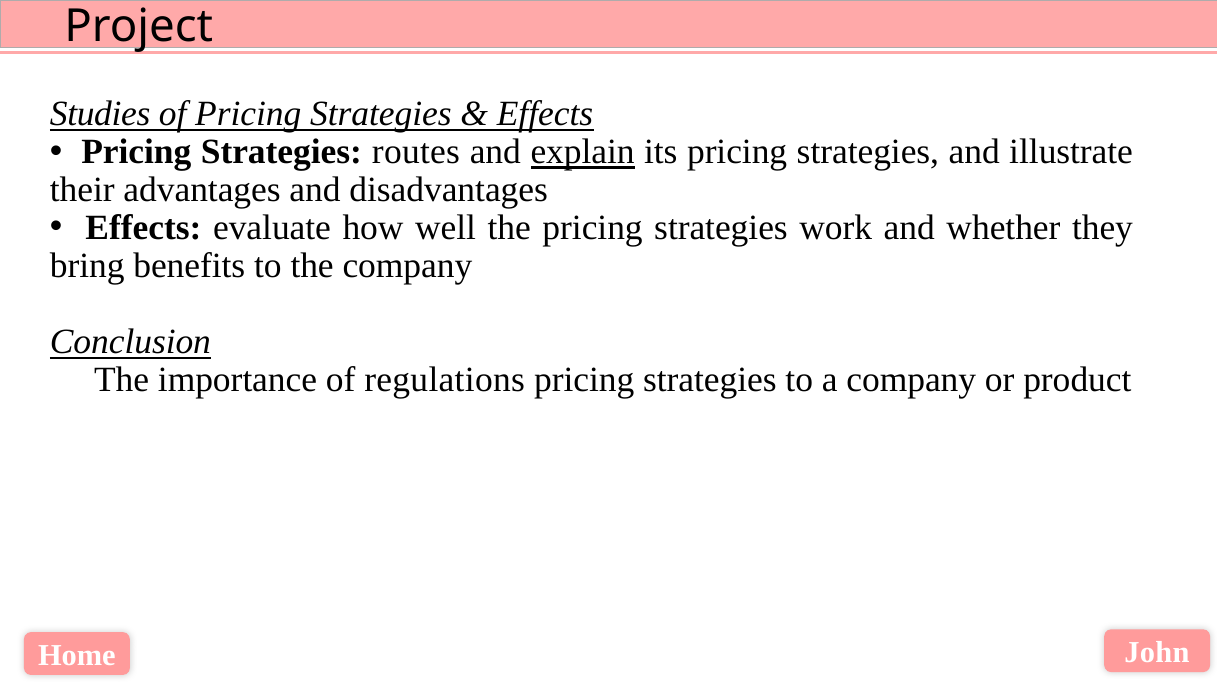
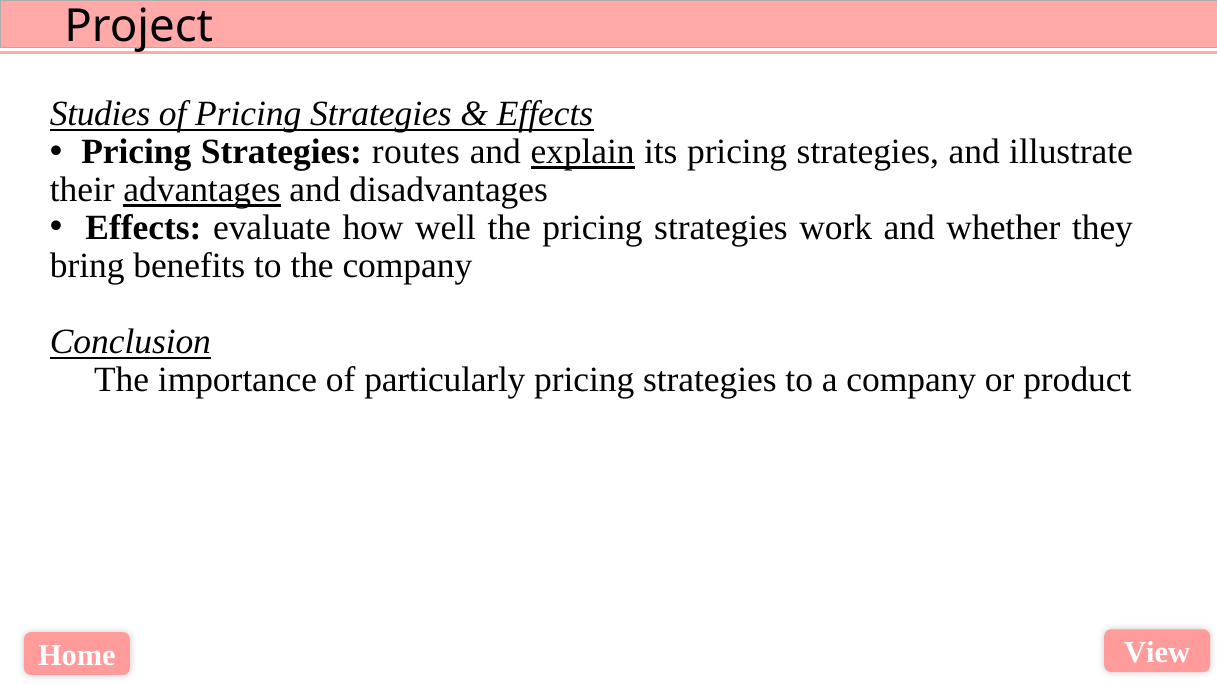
advantages underline: none -> present (202, 190)
regulations: regulations -> particularly (445, 380)
John: John -> View (1157, 653)
